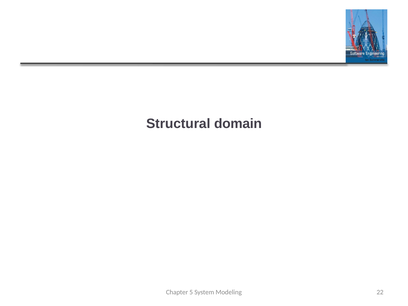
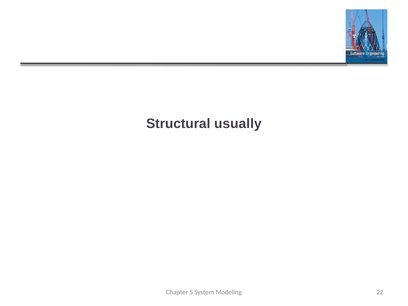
domain: domain -> usually (238, 124)
